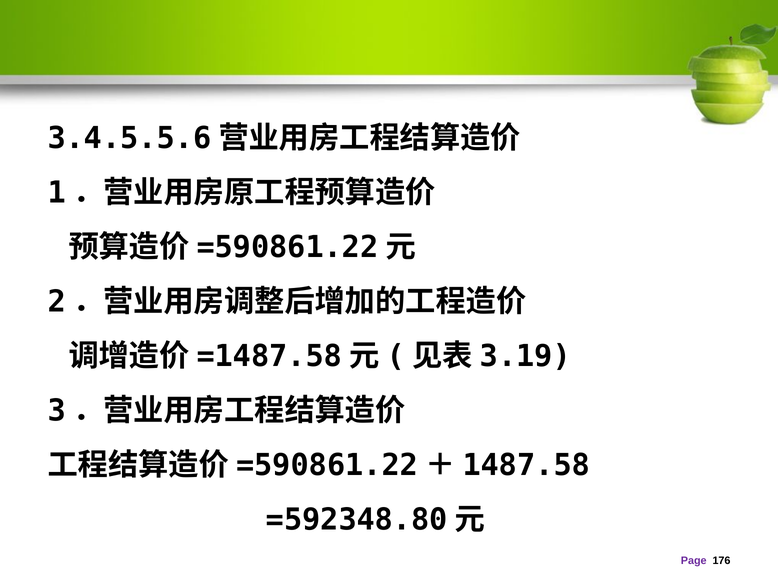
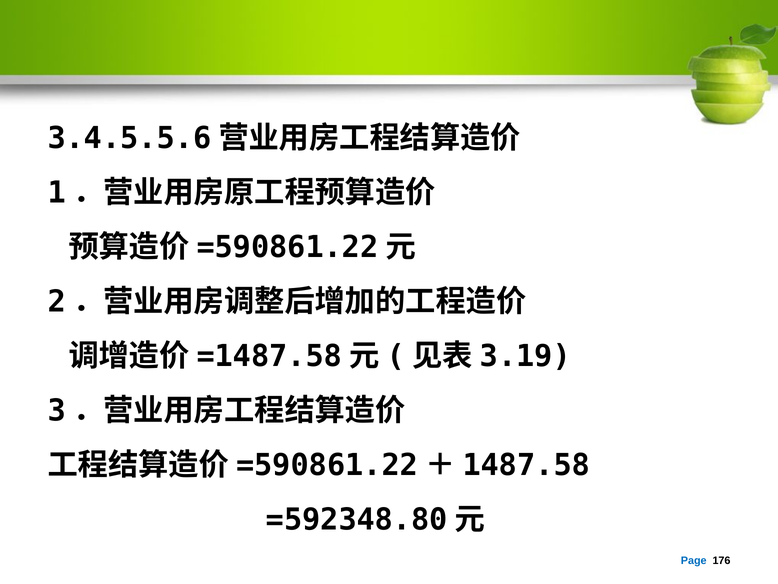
Page colour: purple -> blue (694, 560)
